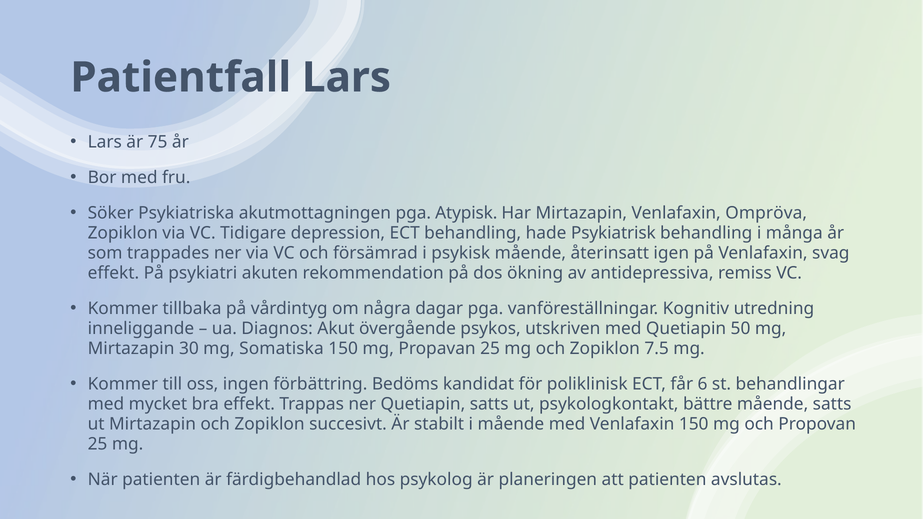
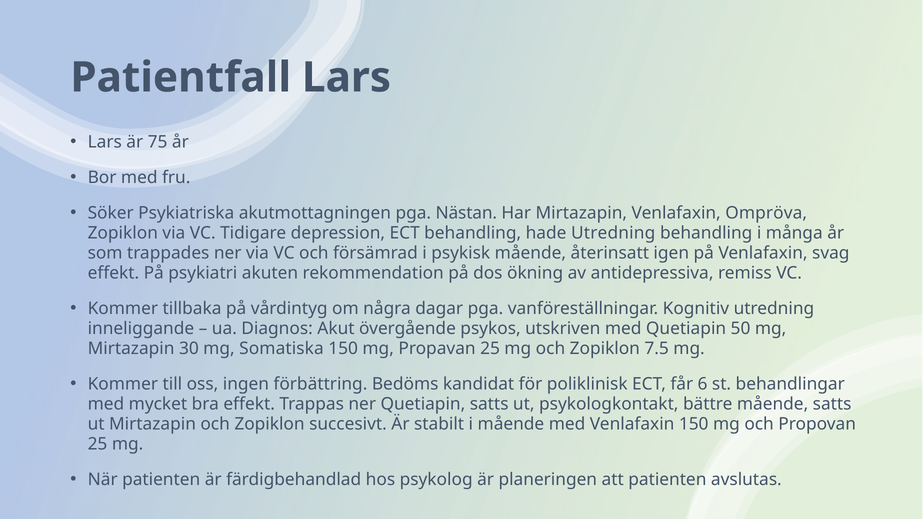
Atypisk: Atypisk -> Nästan (466, 213)
hade Psykiatrisk: Psykiatrisk -> Utredning (613, 233)
